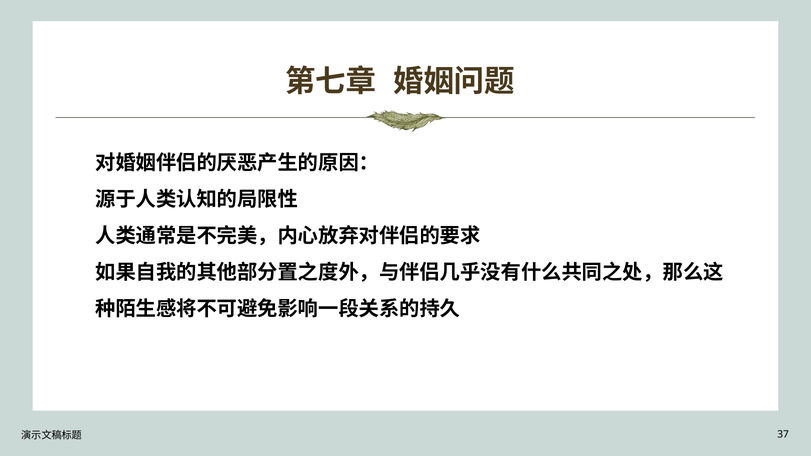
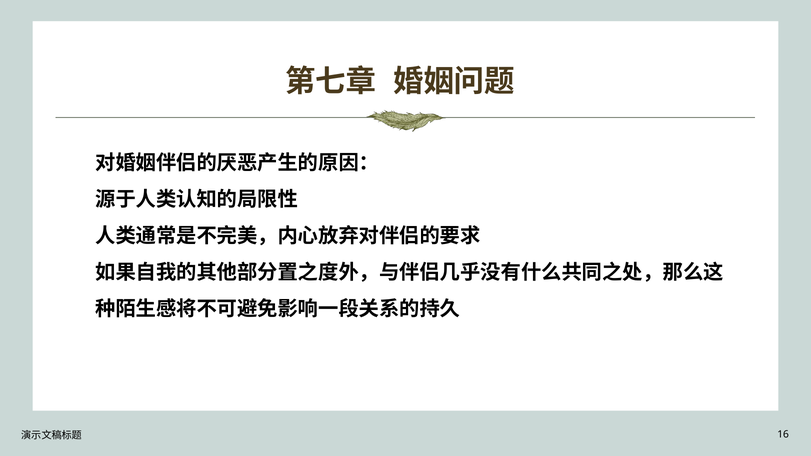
37: 37 -> 16 (783, 435)
